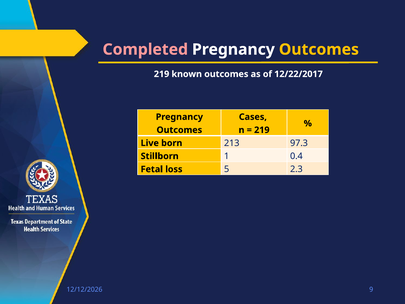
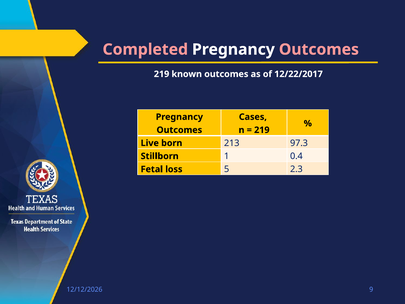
Outcomes colour: yellow -> pink (319, 49)
